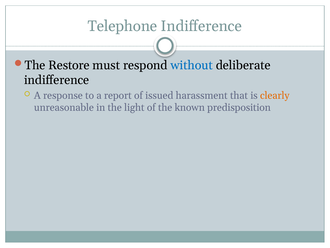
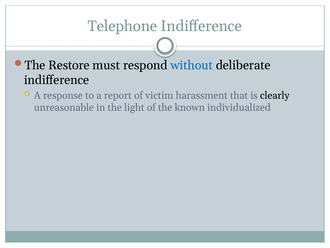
issued: issued -> victim (159, 95)
clearly colour: orange -> black (275, 95)
predisposition: predisposition -> individualized (239, 107)
